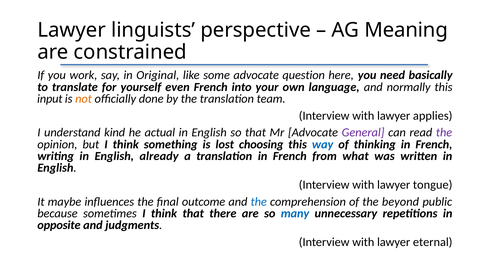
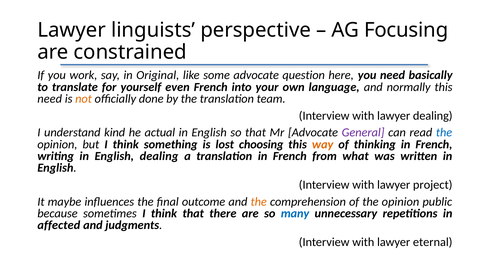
Meaning: Meaning -> Focusing (406, 30)
input: input -> need (50, 99)
lawyer applies: applies -> dealing (433, 116)
the colour: purple -> blue (444, 132)
way colour: blue -> orange (323, 144)
English already: already -> dealing (159, 156)
tongue: tongue -> project (433, 185)
the colour: blue -> orange (259, 201)
of the beyond: beyond -> opinion (401, 201)
opposite: opposite -> affected (59, 225)
